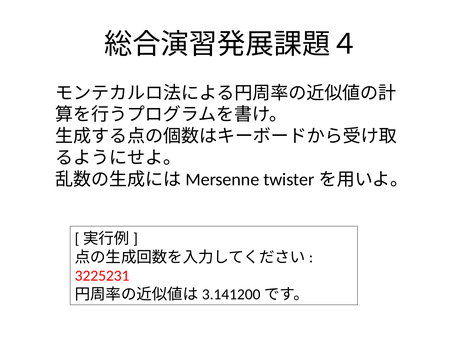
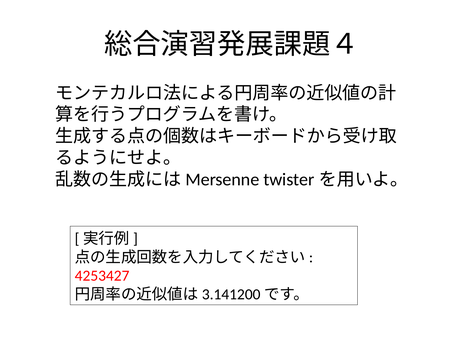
3225231: 3225231 -> 4253427 (102, 276)
